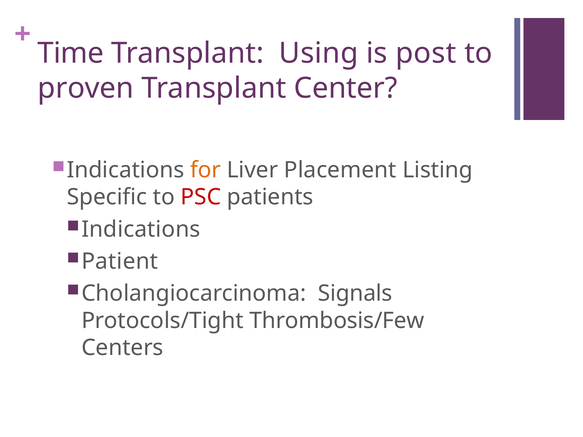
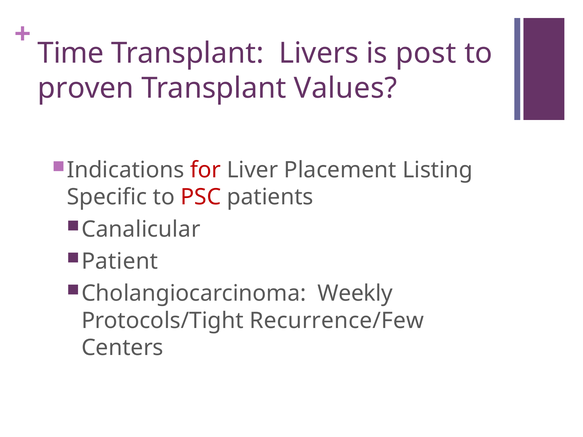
Using: Using -> Livers (319, 53)
Center: Center -> Values (345, 88)
for colour: orange -> red (206, 170)
Indications: Indications -> Canalicular (141, 229)
Signals: Signals -> Weekly (355, 294)
Thrombosis/Few: Thrombosis/Few -> Recurrence/Few (337, 321)
